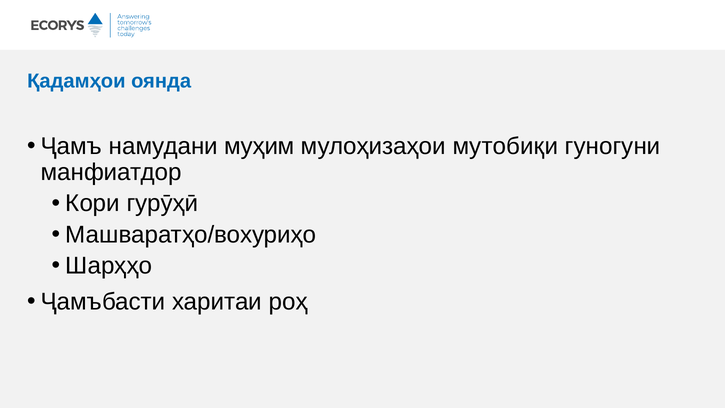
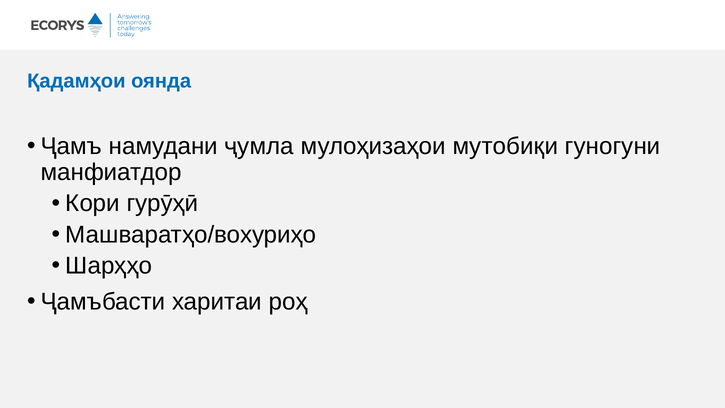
муҳим: муҳим -> ҷумла (259, 146)
